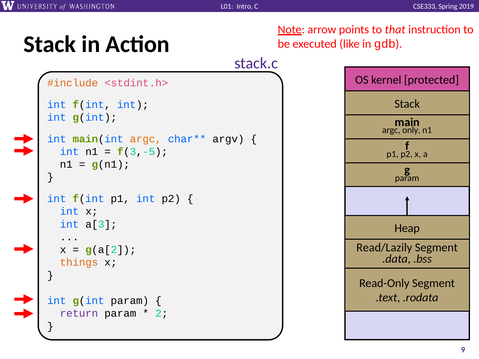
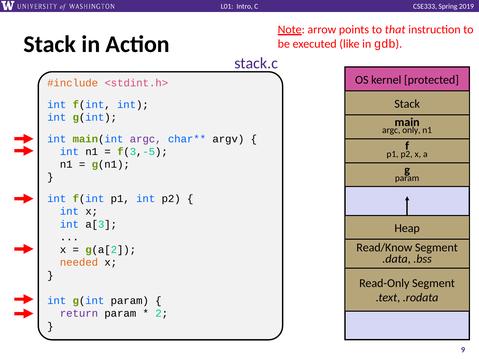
argc colour: orange -> purple (146, 139)
Read/Lazily: Read/Lazily -> Read/Know (384, 248)
things: things -> needed (79, 263)
